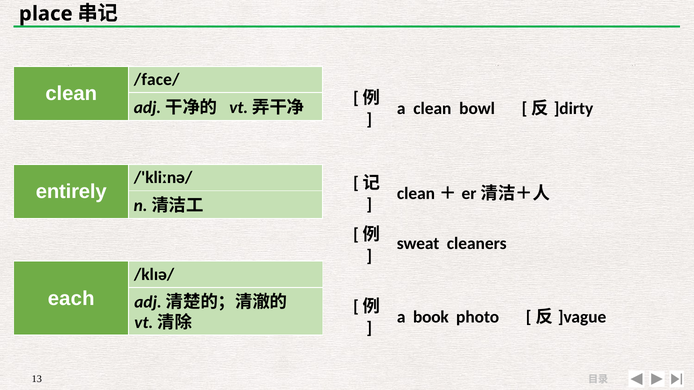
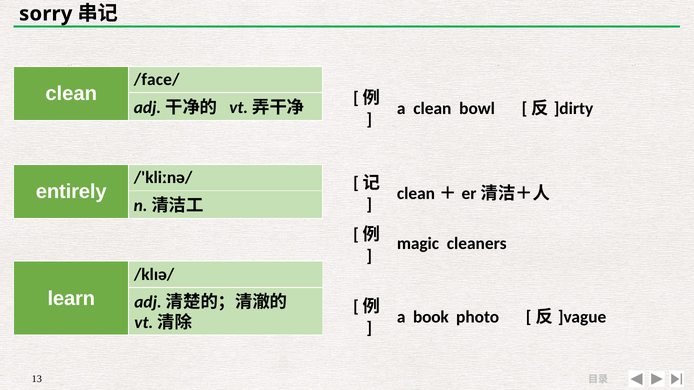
place: place -> sorry (46, 14)
sweat: sweat -> magic (418, 244)
each: each -> learn (71, 299)
